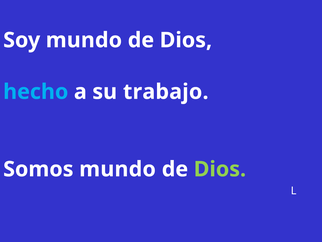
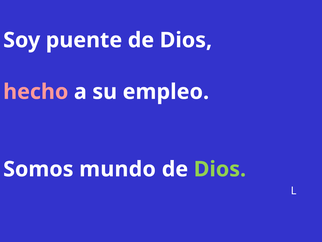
Soy mundo: mundo -> puente (84, 40)
hecho colour: light blue -> pink (36, 92)
trabajo: trabajo -> empleo (166, 92)
